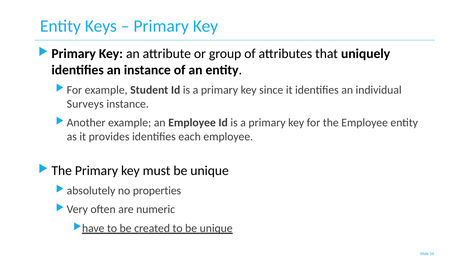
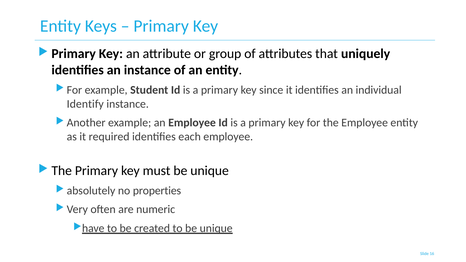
Surveys: Surveys -> Identify (85, 104)
provides: provides -> required (109, 137)
